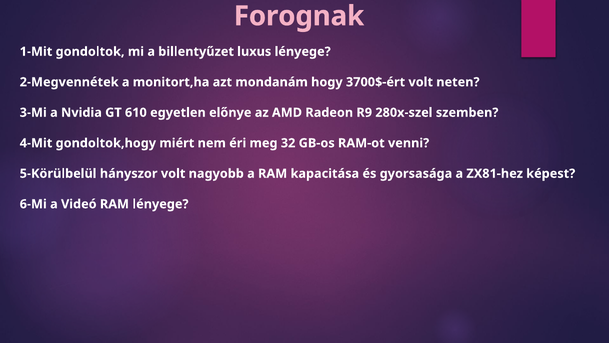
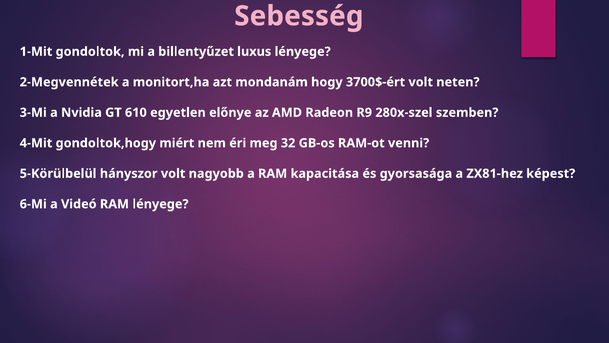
Forognak: Forognak -> Sebesség (299, 16)
